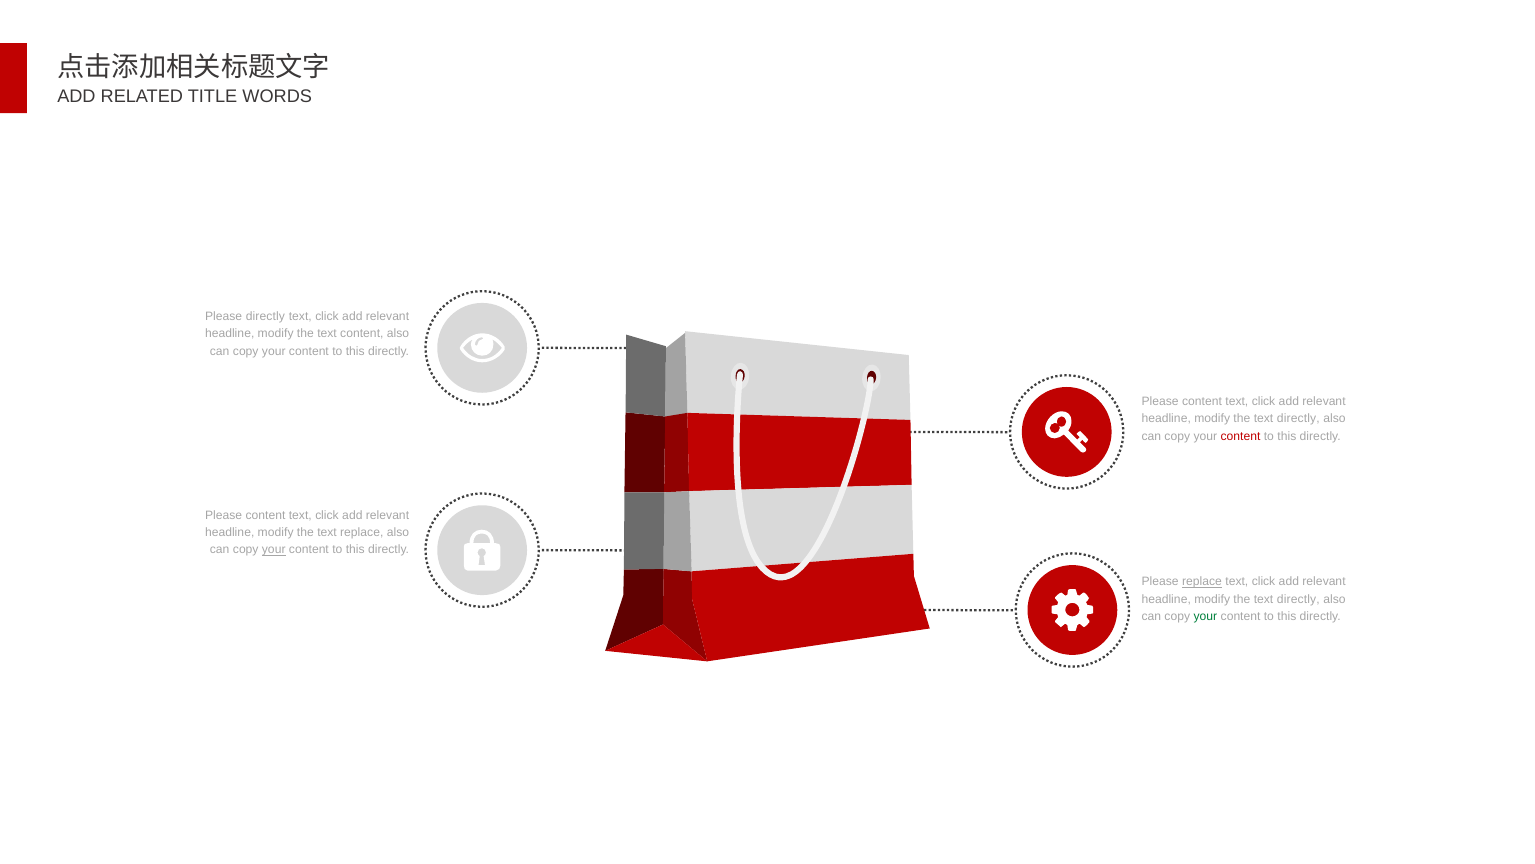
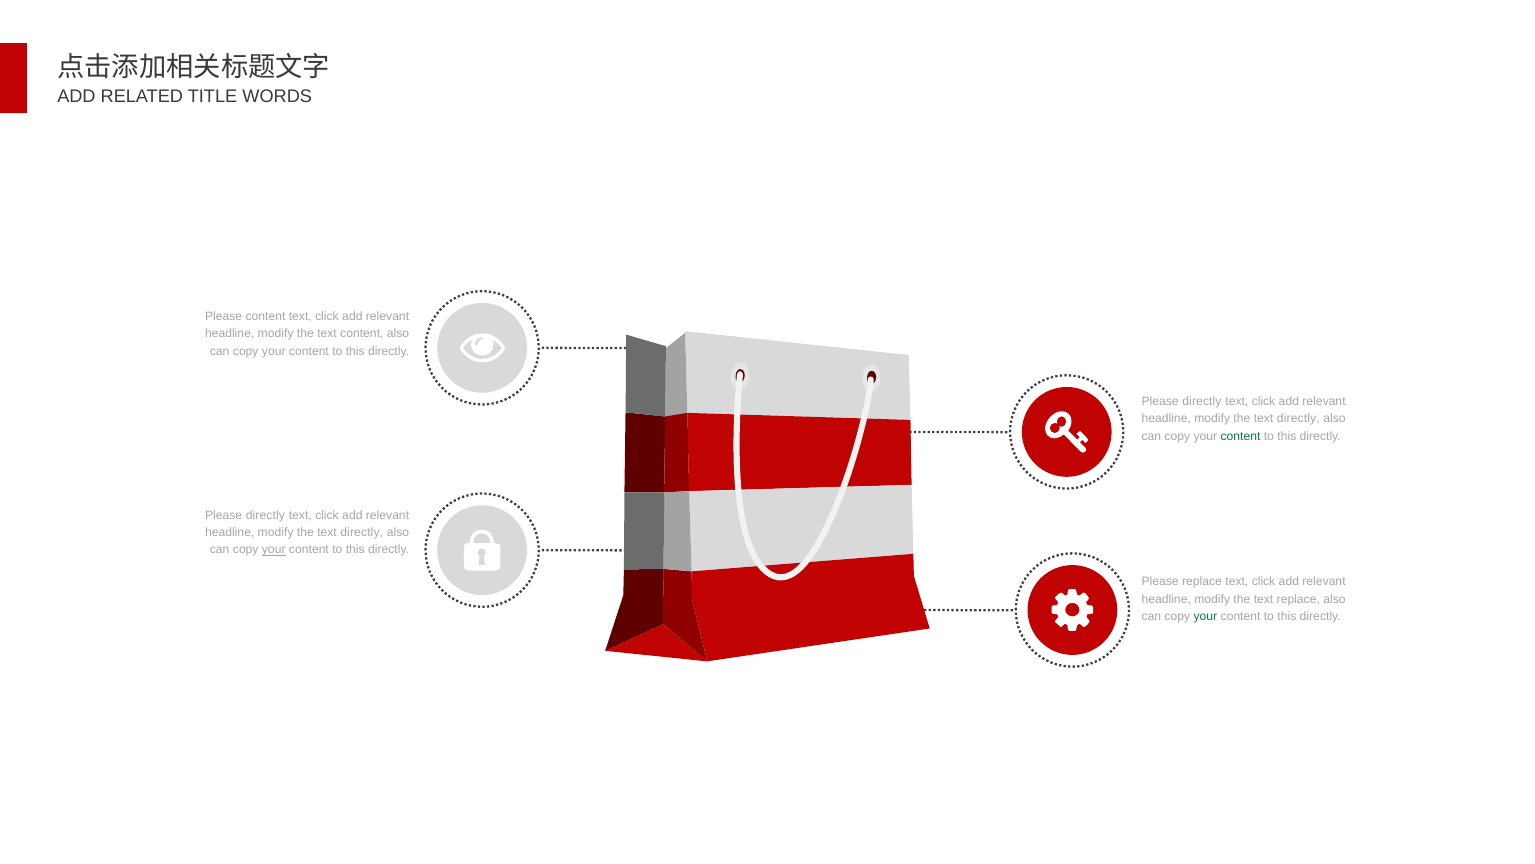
Please directly: directly -> content (265, 316)
content: content -> directly (1202, 401)
content colour: red -> green (1241, 436)
content: content -> directly (265, 515)
replace: replace -> directly (362, 532)
replace underline: present -> none (1202, 582)
directly: directly -> replace (1298, 599)
